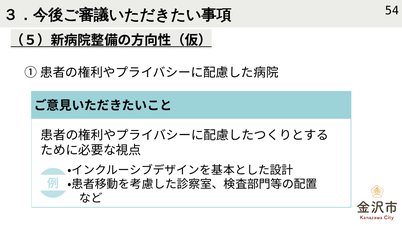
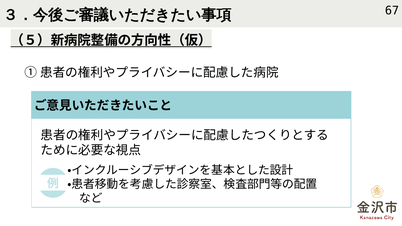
54: 54 -> 67 (392, 11)
